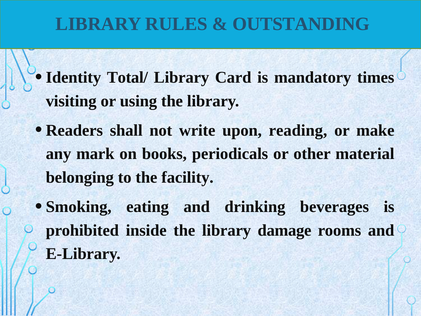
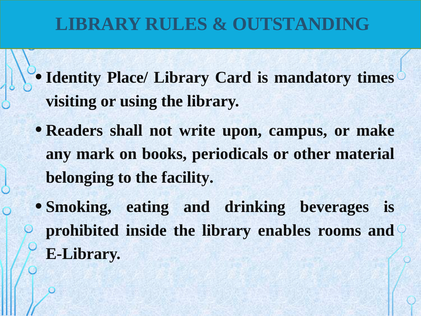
Total/: Total/ -> Place/ (127, 77)
reading: reading -> campus (298, 130)
damage: damage -> enables (284, 230)
